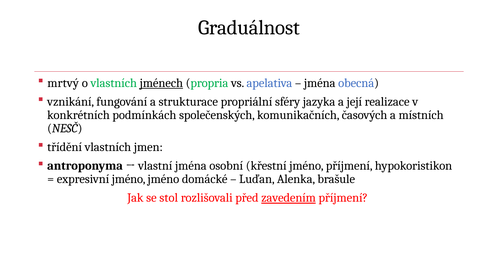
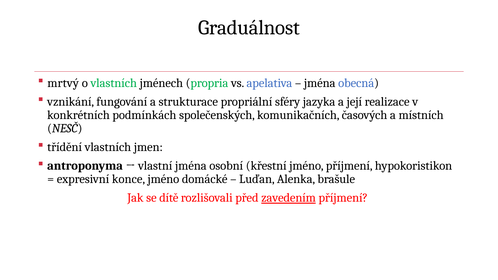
jménech underline: present -> none (161, 83)
expresivní jméno: jméno -> konce (129, 179)
stol: stol -> dítě (169, 198)
